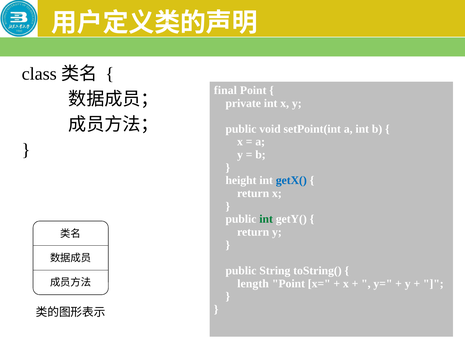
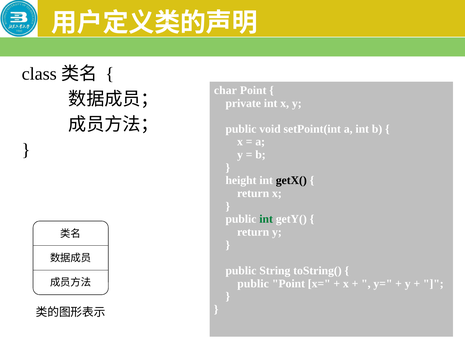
final: final -> char (225, 90)
getX( colour: blue -> black (291, 180)
length: length -> public (253, 283)
